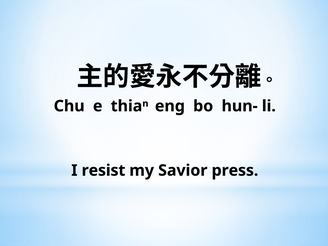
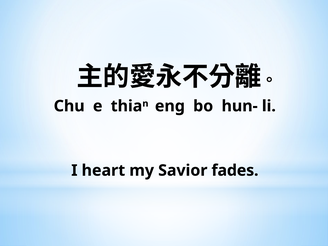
resist: resist -> heart (103, 170)
press: press -> fades (235, 170)
